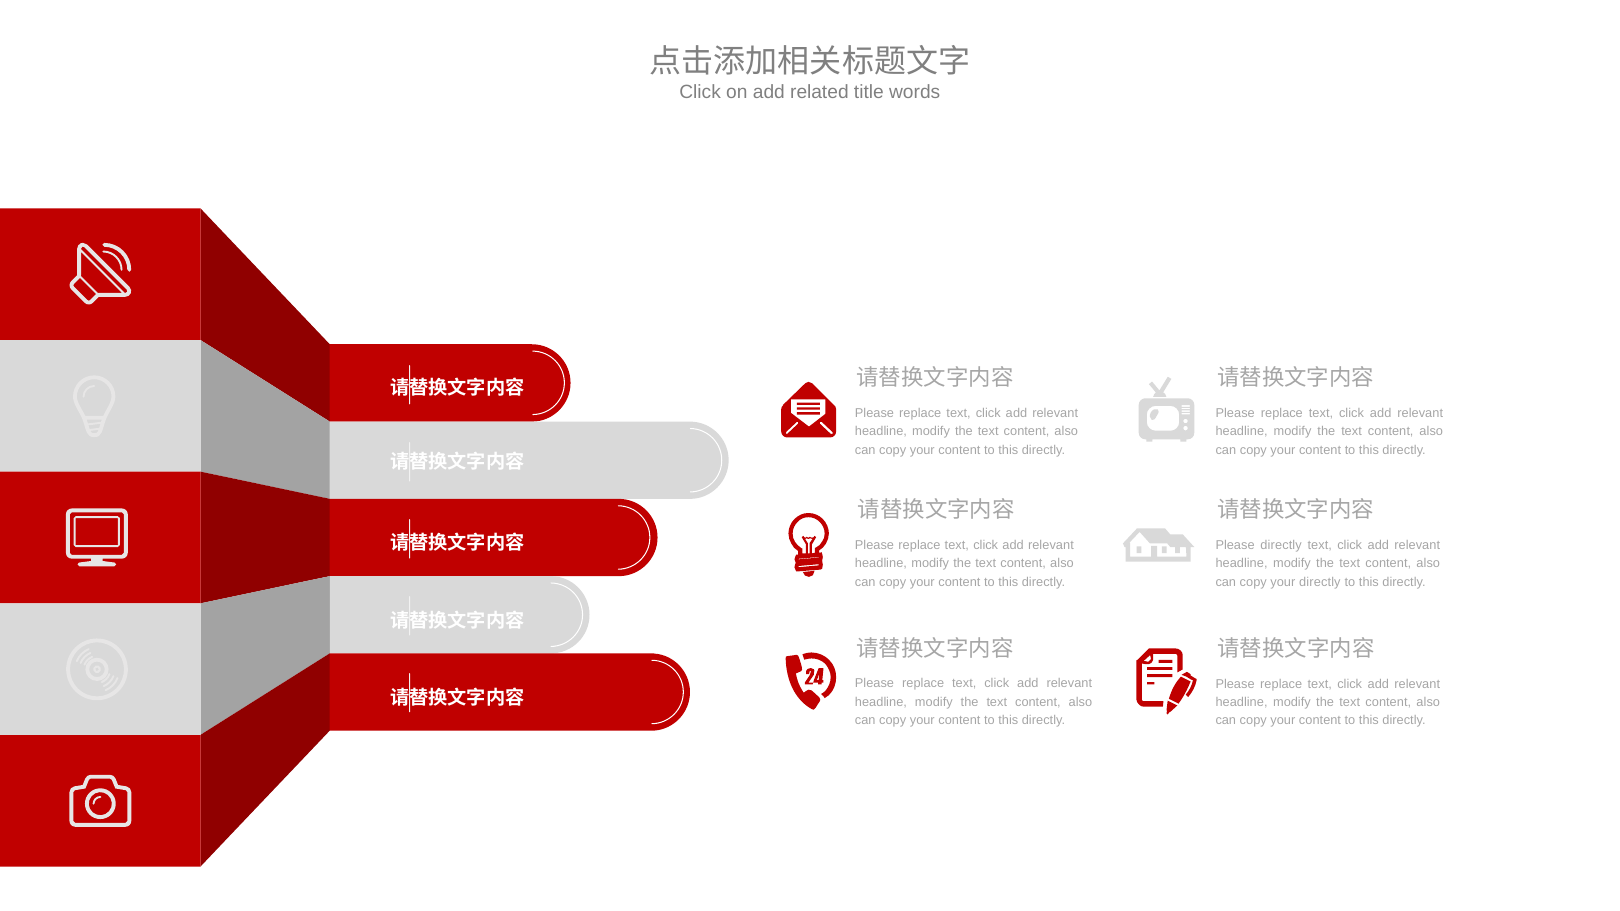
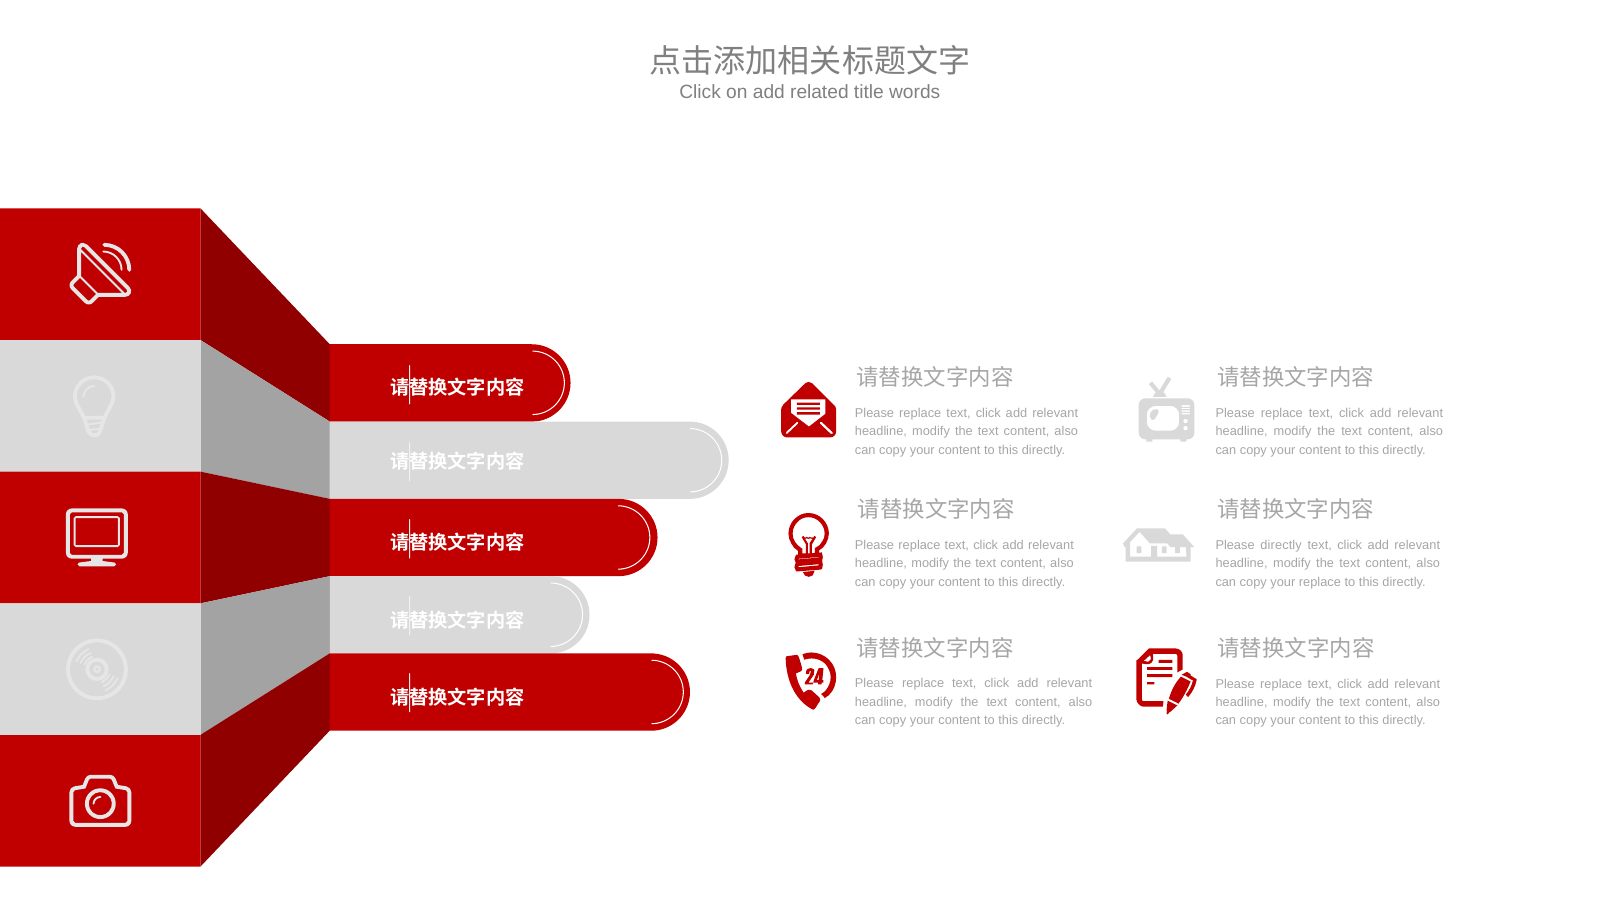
your directly: directly -> replace (1320, 582)
